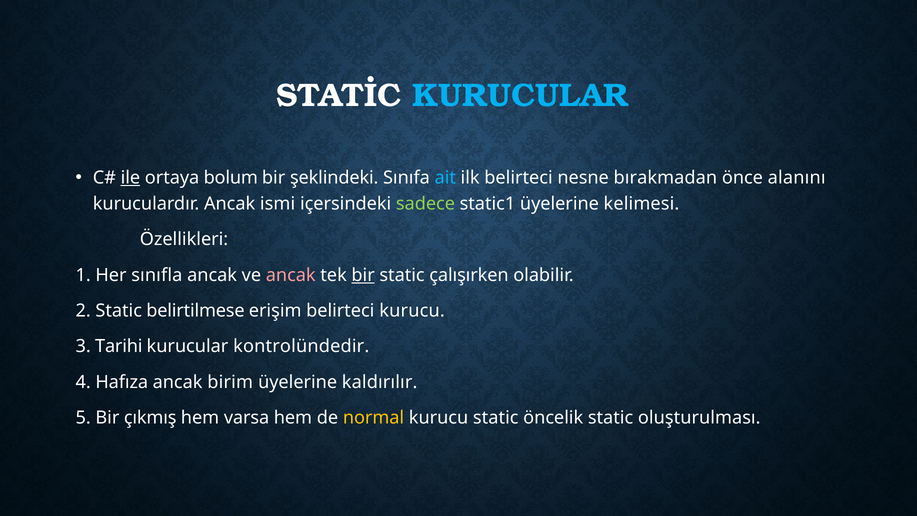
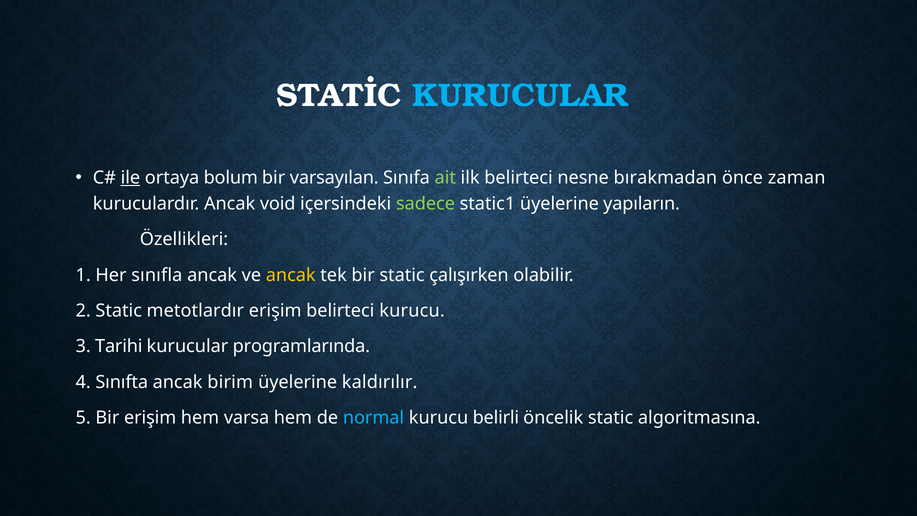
şeklindeki: şeklindeki -> varsayılan (334, 178)
ait colour: light blue -> light green (445, 178)
alanını: alanını -> zaman (797, 178)
ismi: ismi -> void (278, 204)
kelimesi: kelimesi -> yapıların (642, 204)
ancak colour: pink -> yellow (291, 275)
bir underline: present -> none (363, 275)
belirtilmese: belirtilmese -> metotlardır (195, 311)
kontrolündedir: kontrolündedir -> programlarında (301, 346)
Hafıza: Hafıza -> Sınıfta (122, 382)
Bir çıkmış: çıkmış -> erişim (150, 418)
normal colour: yellow -> light blue (374, 418)
kurucu static: static -> belirli (496, 418)
oluşturulması: oluşturulması -> algoritmasına (699, 418)
